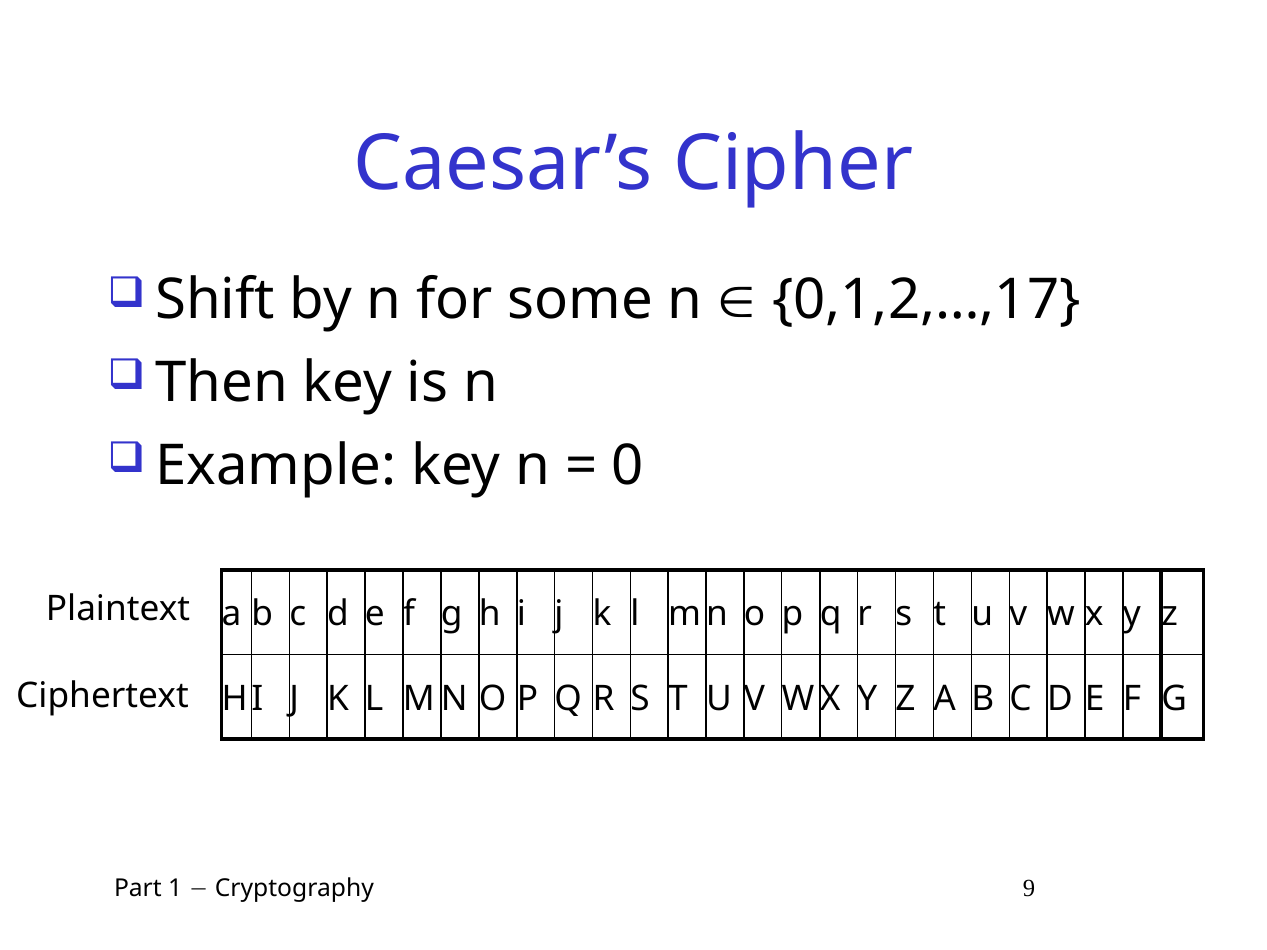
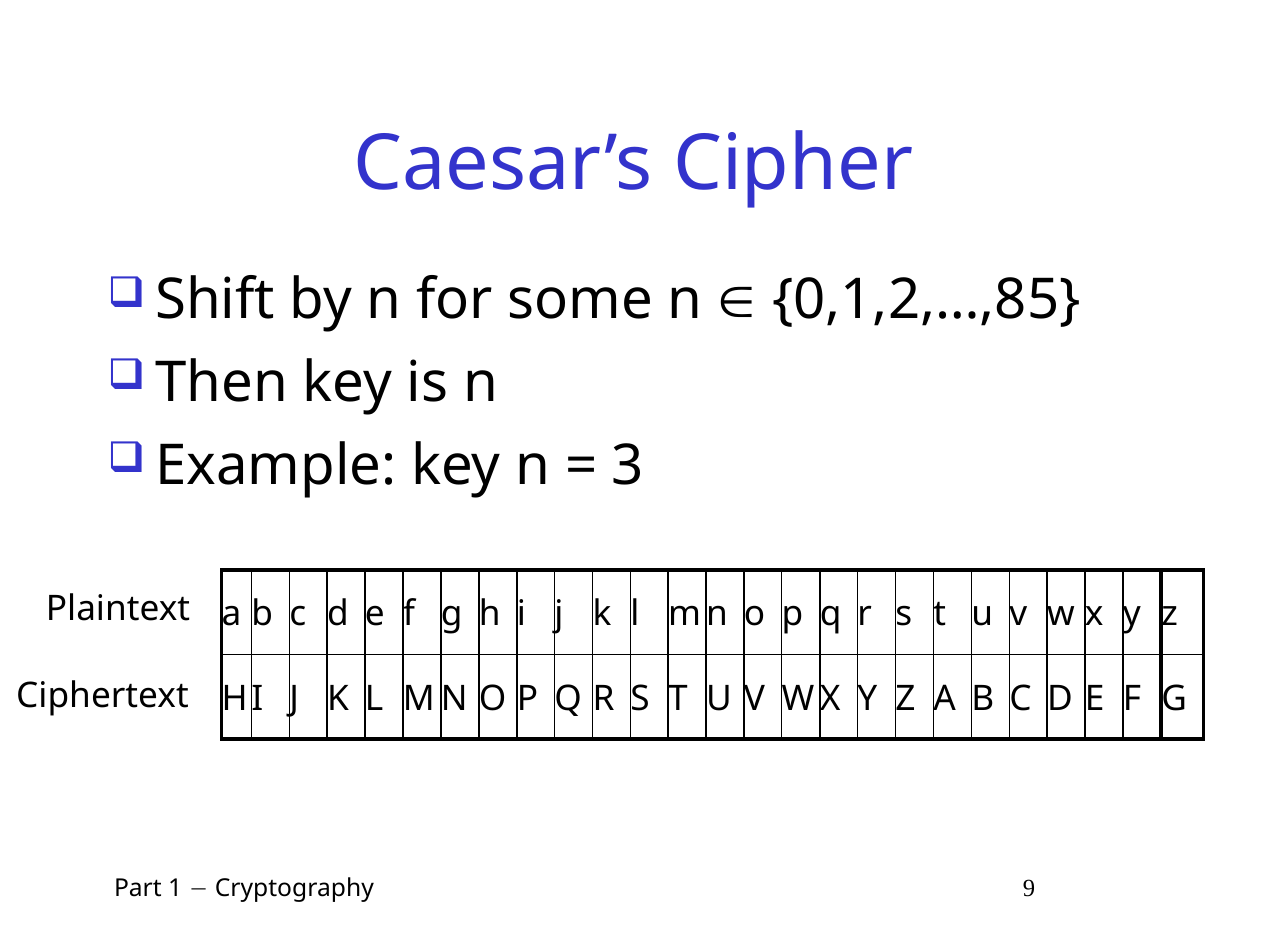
0,1,2,…,17: 0,1,2,…,17 -> 0,1,2,…,85 (926, 300)
0: 0 -> 3 (628, 466)
